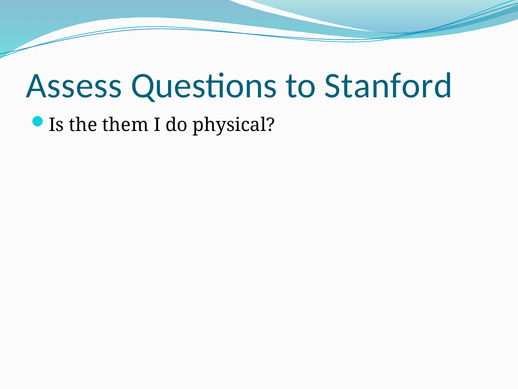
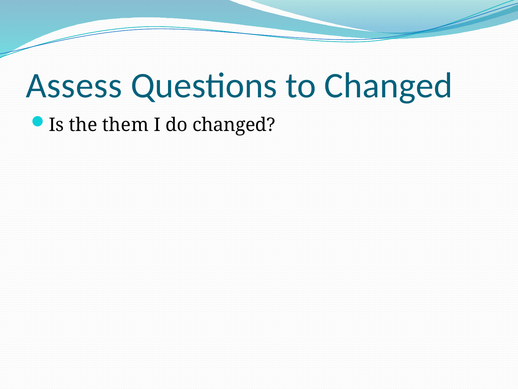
to Stanford: Stanford -> Changed (389, 86)
do physical: physical -> changed (234, 125)
